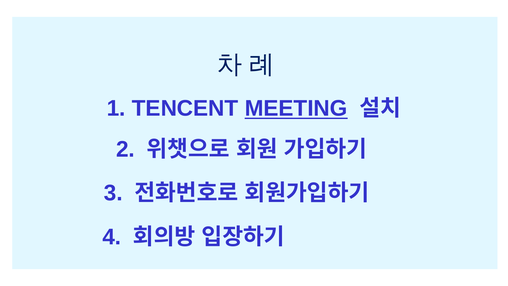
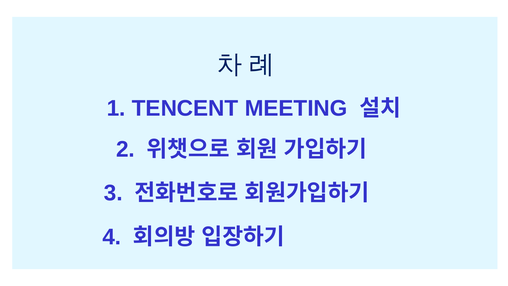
MEETING underline: present -> none (296, 108)
